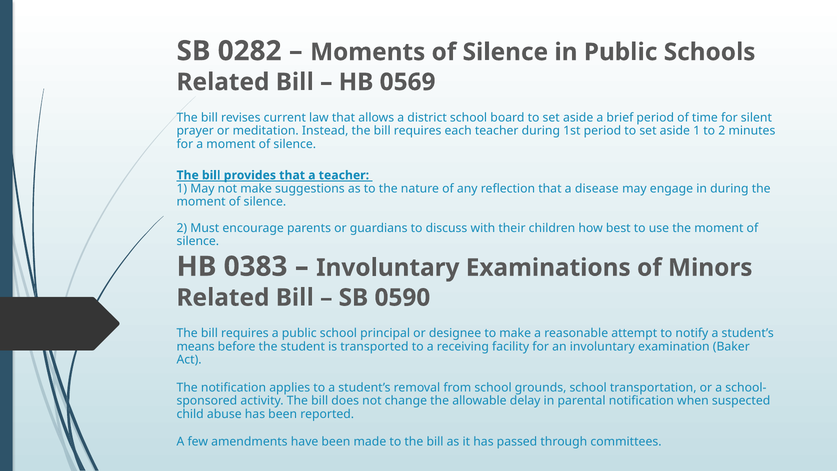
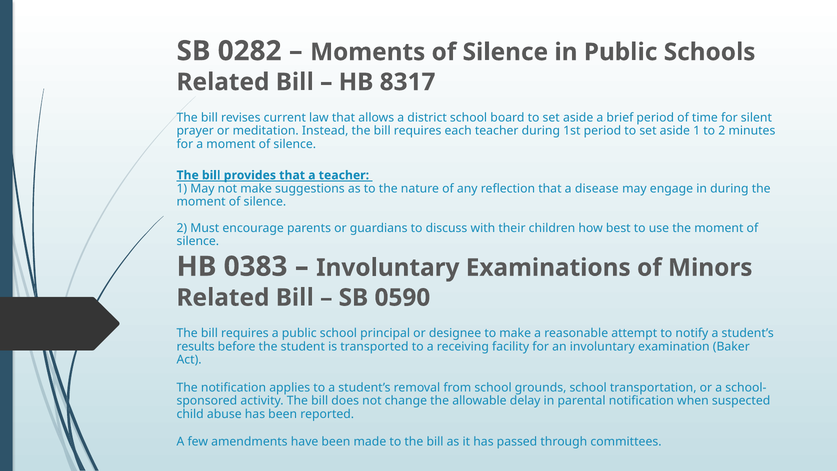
0569: 0569 -> 8317 (408, 82)
means: means -> results (196, 346)
